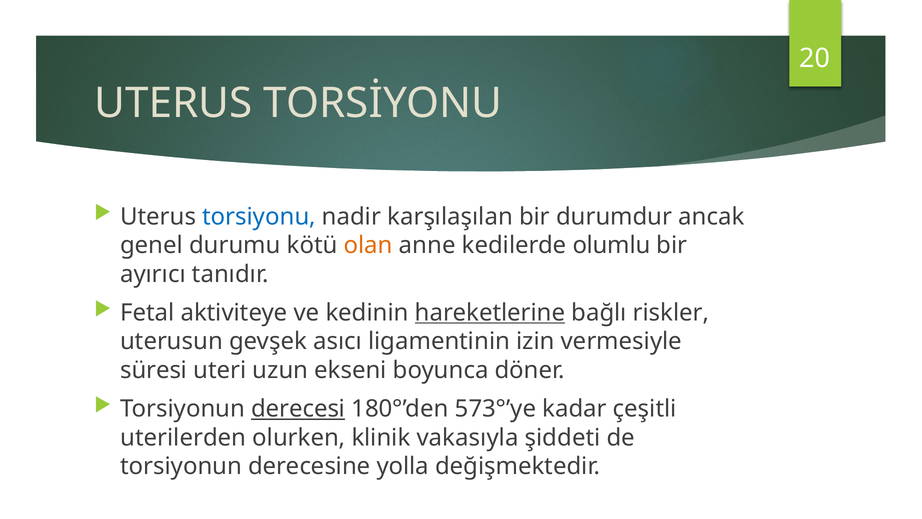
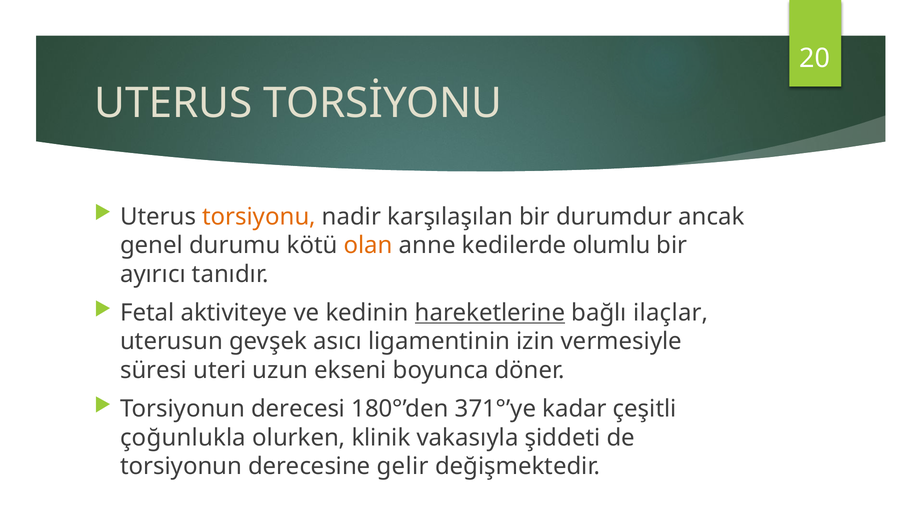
torsiyonu colour: blue -> orange (259, 216)
riskler: riskler -> ilaçlar (671, 312)
derecesi underline: present -> none (298, 408)
573°’ye: 573°’ye -> 371°’ye (495, 408)
uterilerden: uterilerden -> çoğunlukla (183, 437)
yolla: yolla -> gelir (403, 466)
